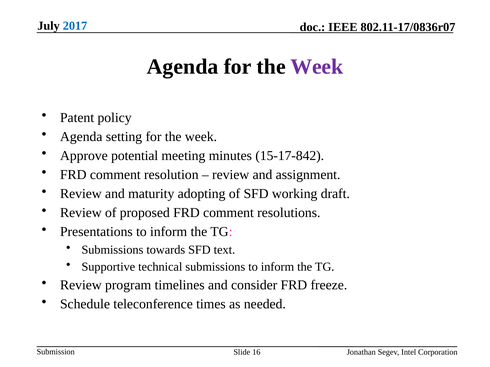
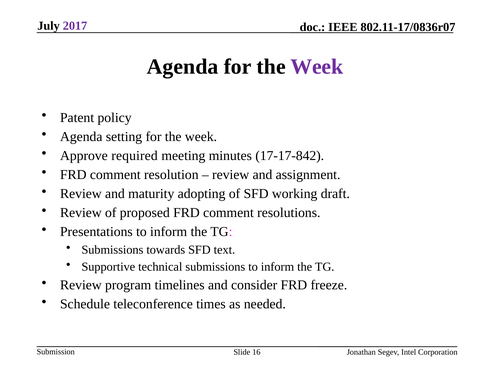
2017 colour: blue -> purple (75, 26)
potential: potential -> required (135, 156)
15-17-842: 15-17-842 -> 17-17-842 (290, 156)
